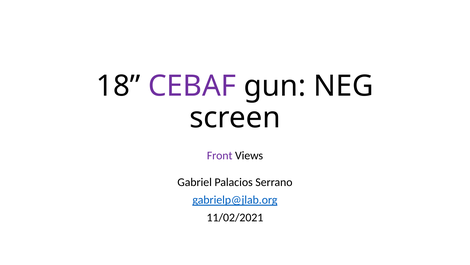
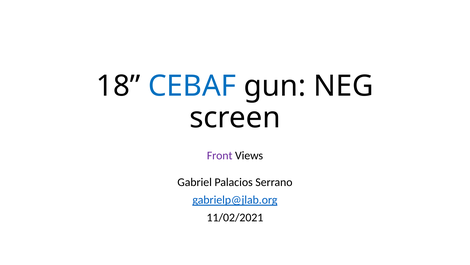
CEBAF colour: purple -> blue (192, 86)
